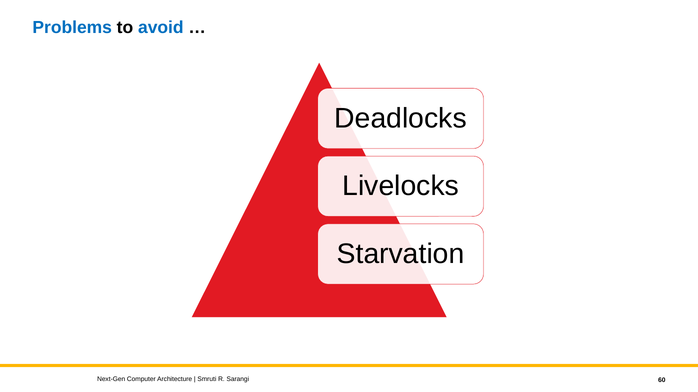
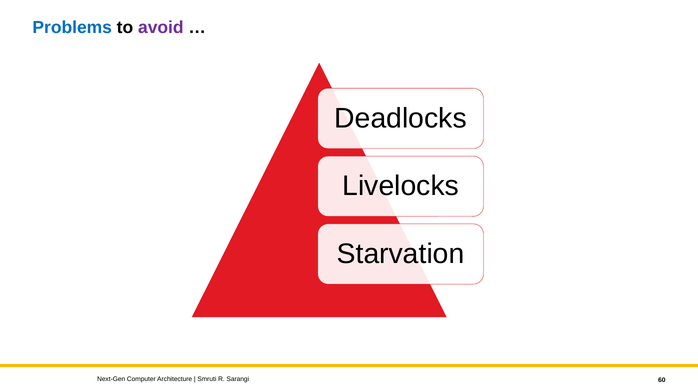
avoid colour: blue -> purple (161, 28)
